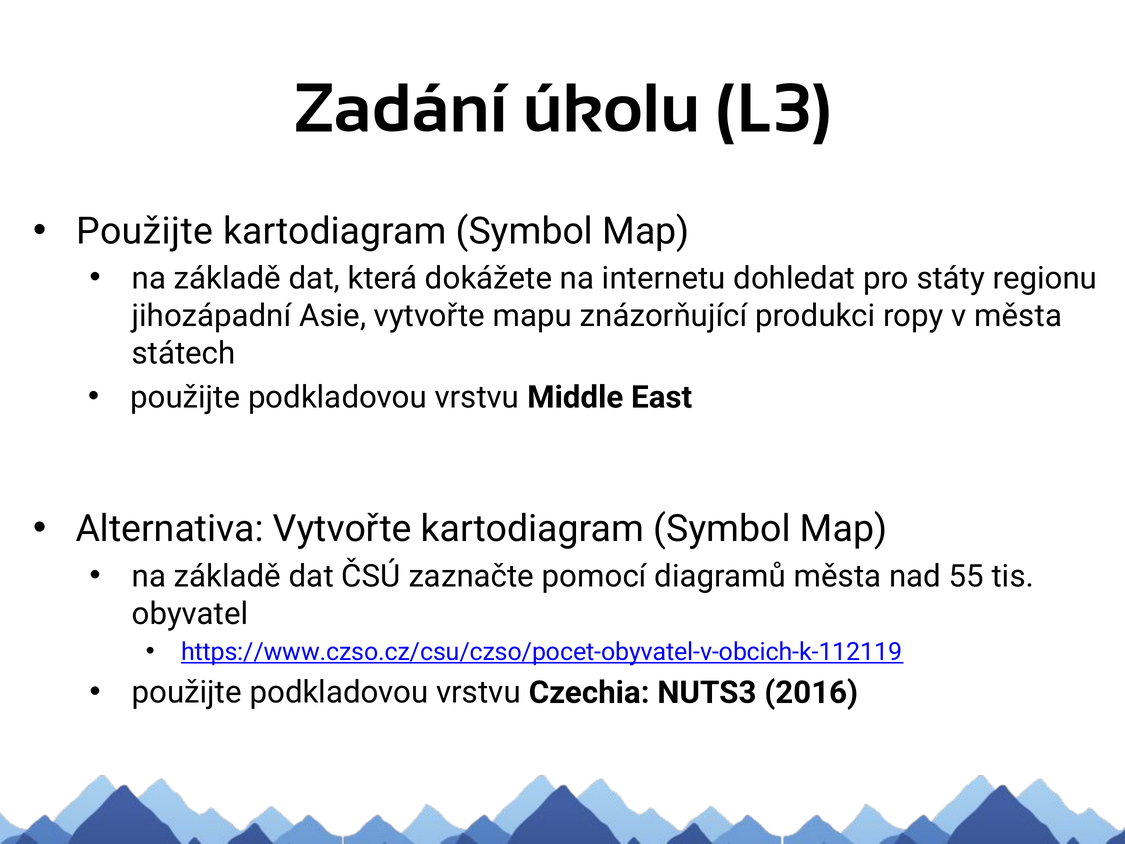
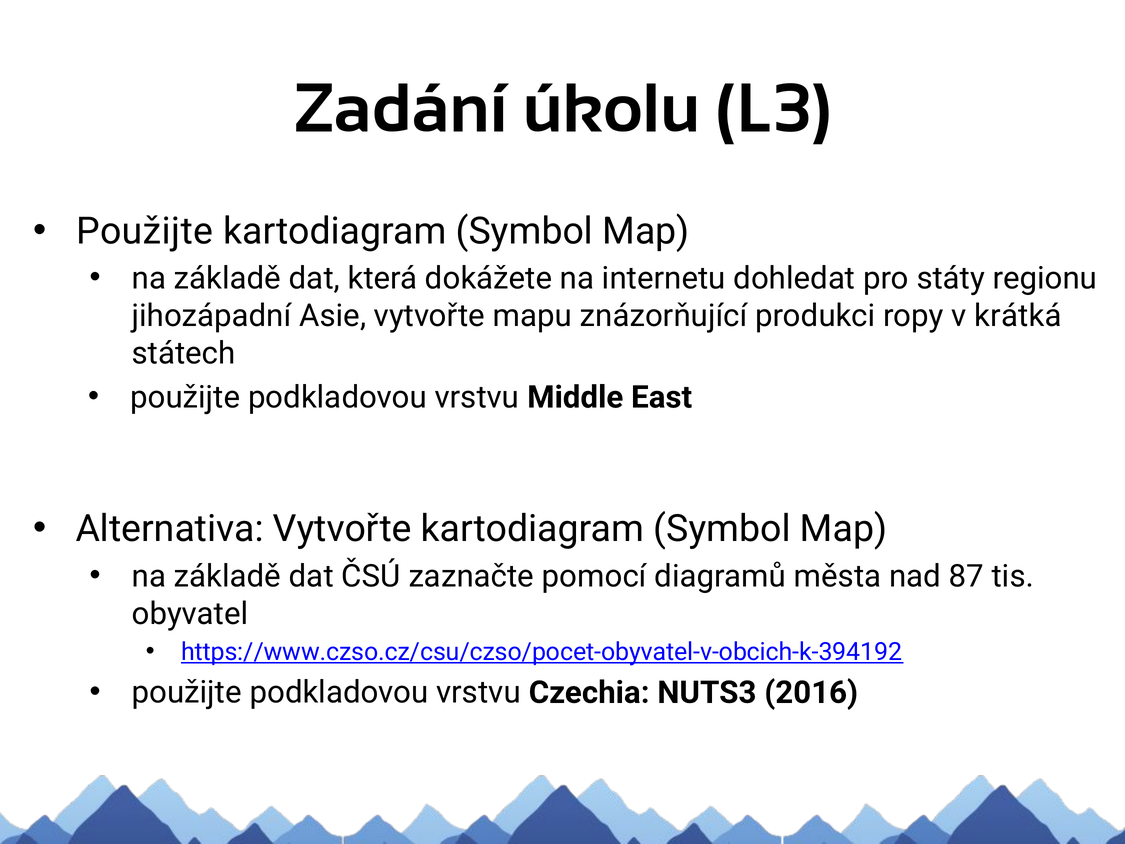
v města: města -> krátká (1018, 316)
55: 55 -> 87 (966, 576)
https://www.czso.cz/csu/czso/pocet-obyvatel-v-obcich-k-112119: https://www.czso.cz/csu/czso/pocet-obyvatel-v-obcich-k-112119 -> https://www.czso.cz/csu/czso/pocet-obyvatel-v-obcich-k-394192 (542, 652)
